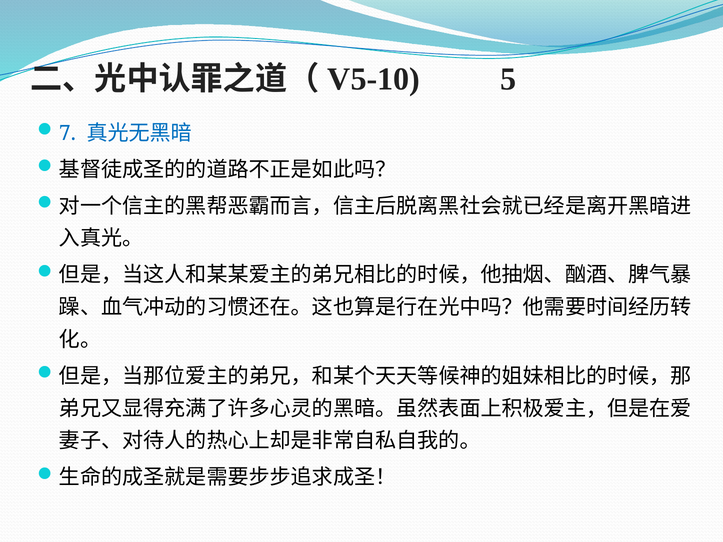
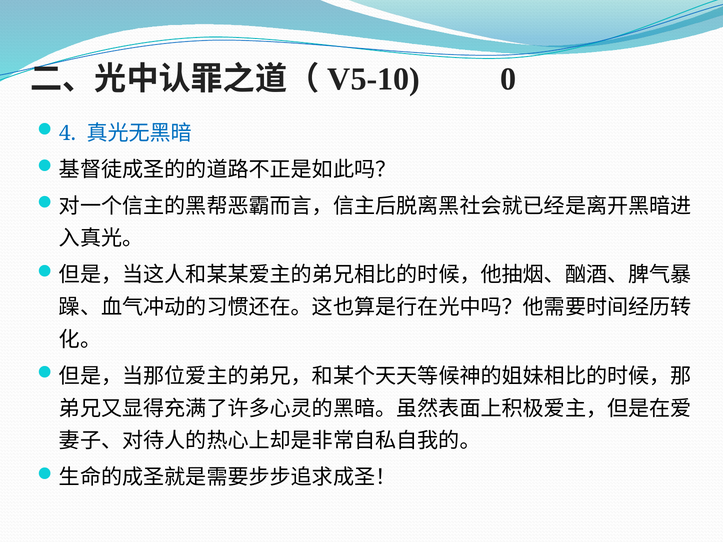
5: 5 -> 0 (508, 79)
7: 7 -> 4 (67, 133)
